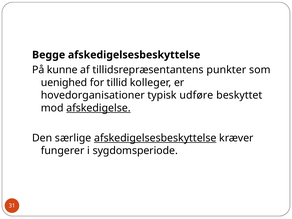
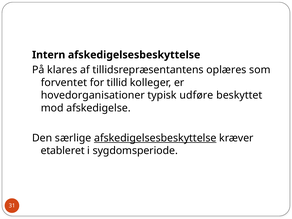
Begge: Begge -> Intern (49, 55)
kunne: kunne -> klares (62, 70)
punkter: punkter -> oplæres (226, 70)
uenighed: uenighed -> forventet (64, 83)
afskedigelse underline: present -> none (98, 108)
fungerer: fungerer -> etableret (63, 151)
